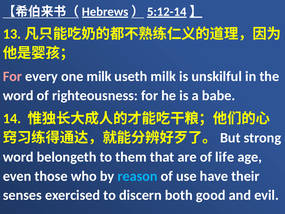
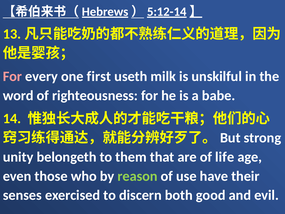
one milk: milk -> first (99, 76)
word: word -> unity (18, 157)
reason colour: light blue -> light green (138, 176)
